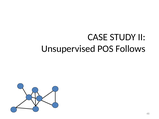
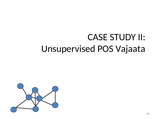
Follows: Follows -> Vajaata (130, 49)
